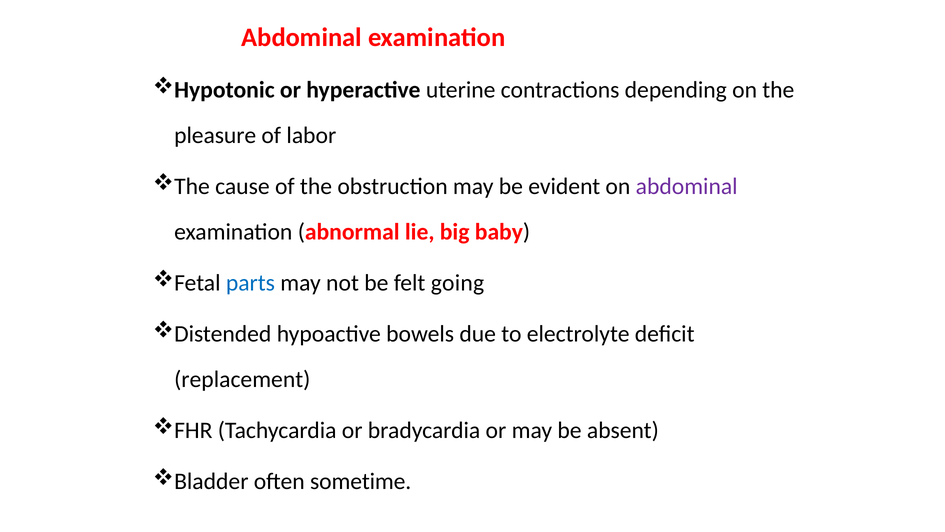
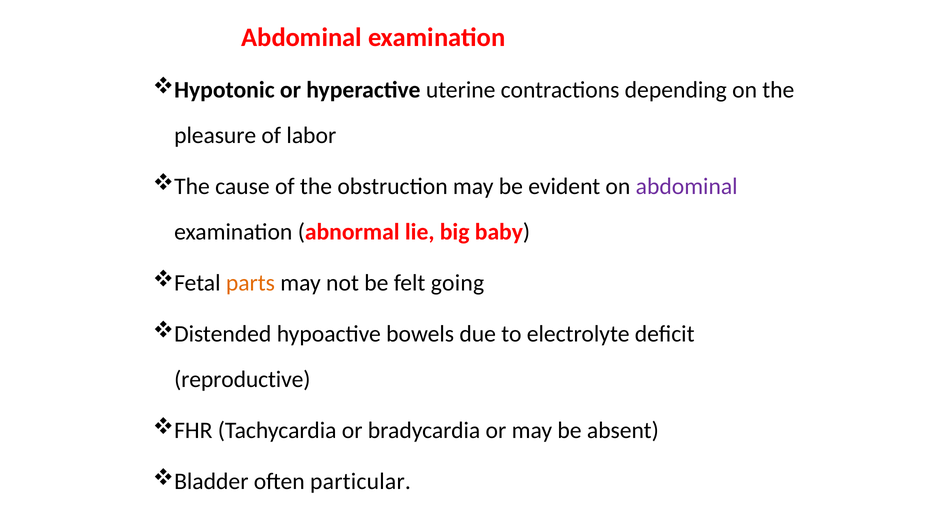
parts colour: blue -> orange (250, 283)
replacement: replacement -> reproductive (242, 379)
sometime: sometime -> particular (361, 481)
